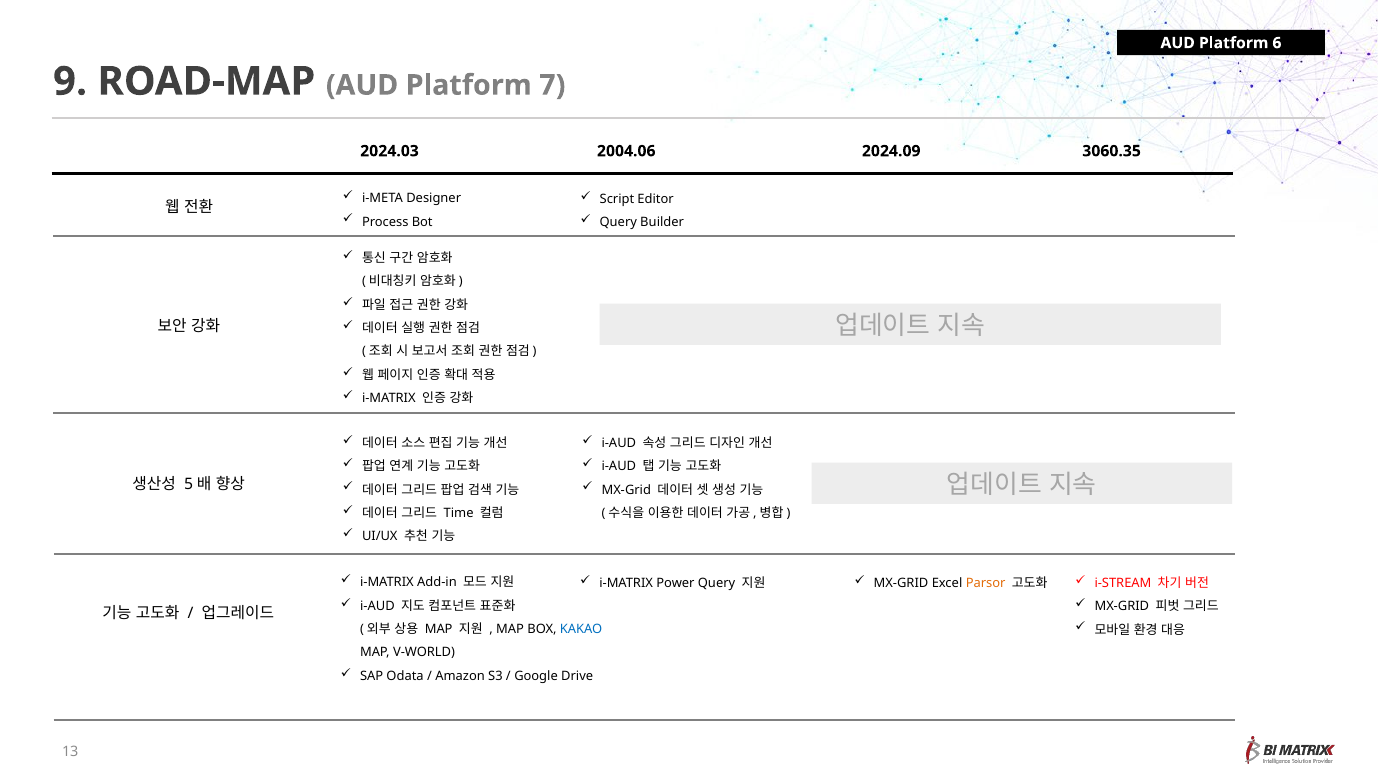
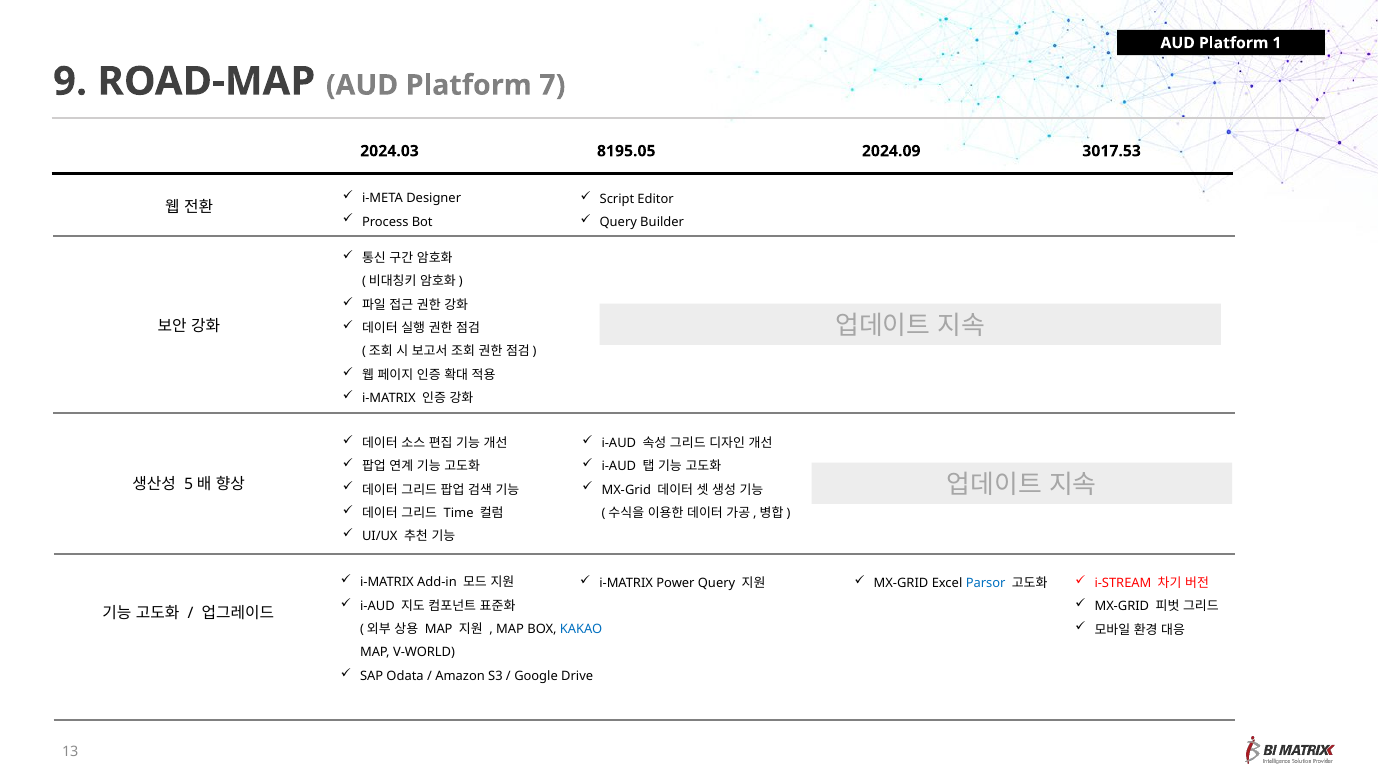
6: 6 -> 1 (1277, 43)
2004.06: 2004.06 -> 8195.05 (626, 151)
3060.35: 3060.35 -> 3017.53 (1112, 151)
Parsor colour: orange -> blue (986, 583)
